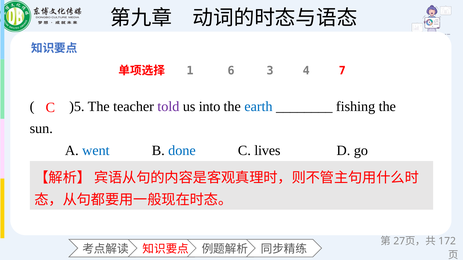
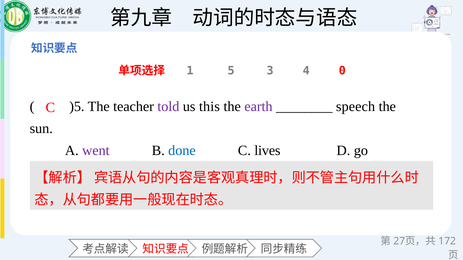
6: 6 -> 5 (231, 71)
7: 7 -> 0 (342, 71)
into: into -> this (209, 107)
earth colour: blue -> purple (258, 107)
fishing: fishing -> speech (356, 107)
went colour: blue -> purple (96, 151)
